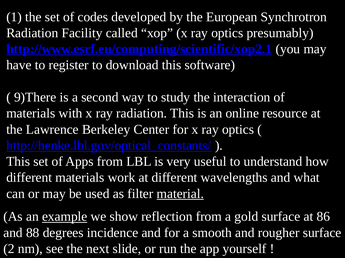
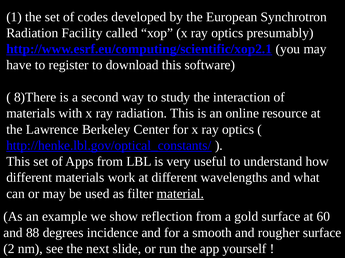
9)There: 9)There -> 8)There (35, 98)
example underline: present -> none (65, 217)
86: 86 -> 60 (323, 217)
